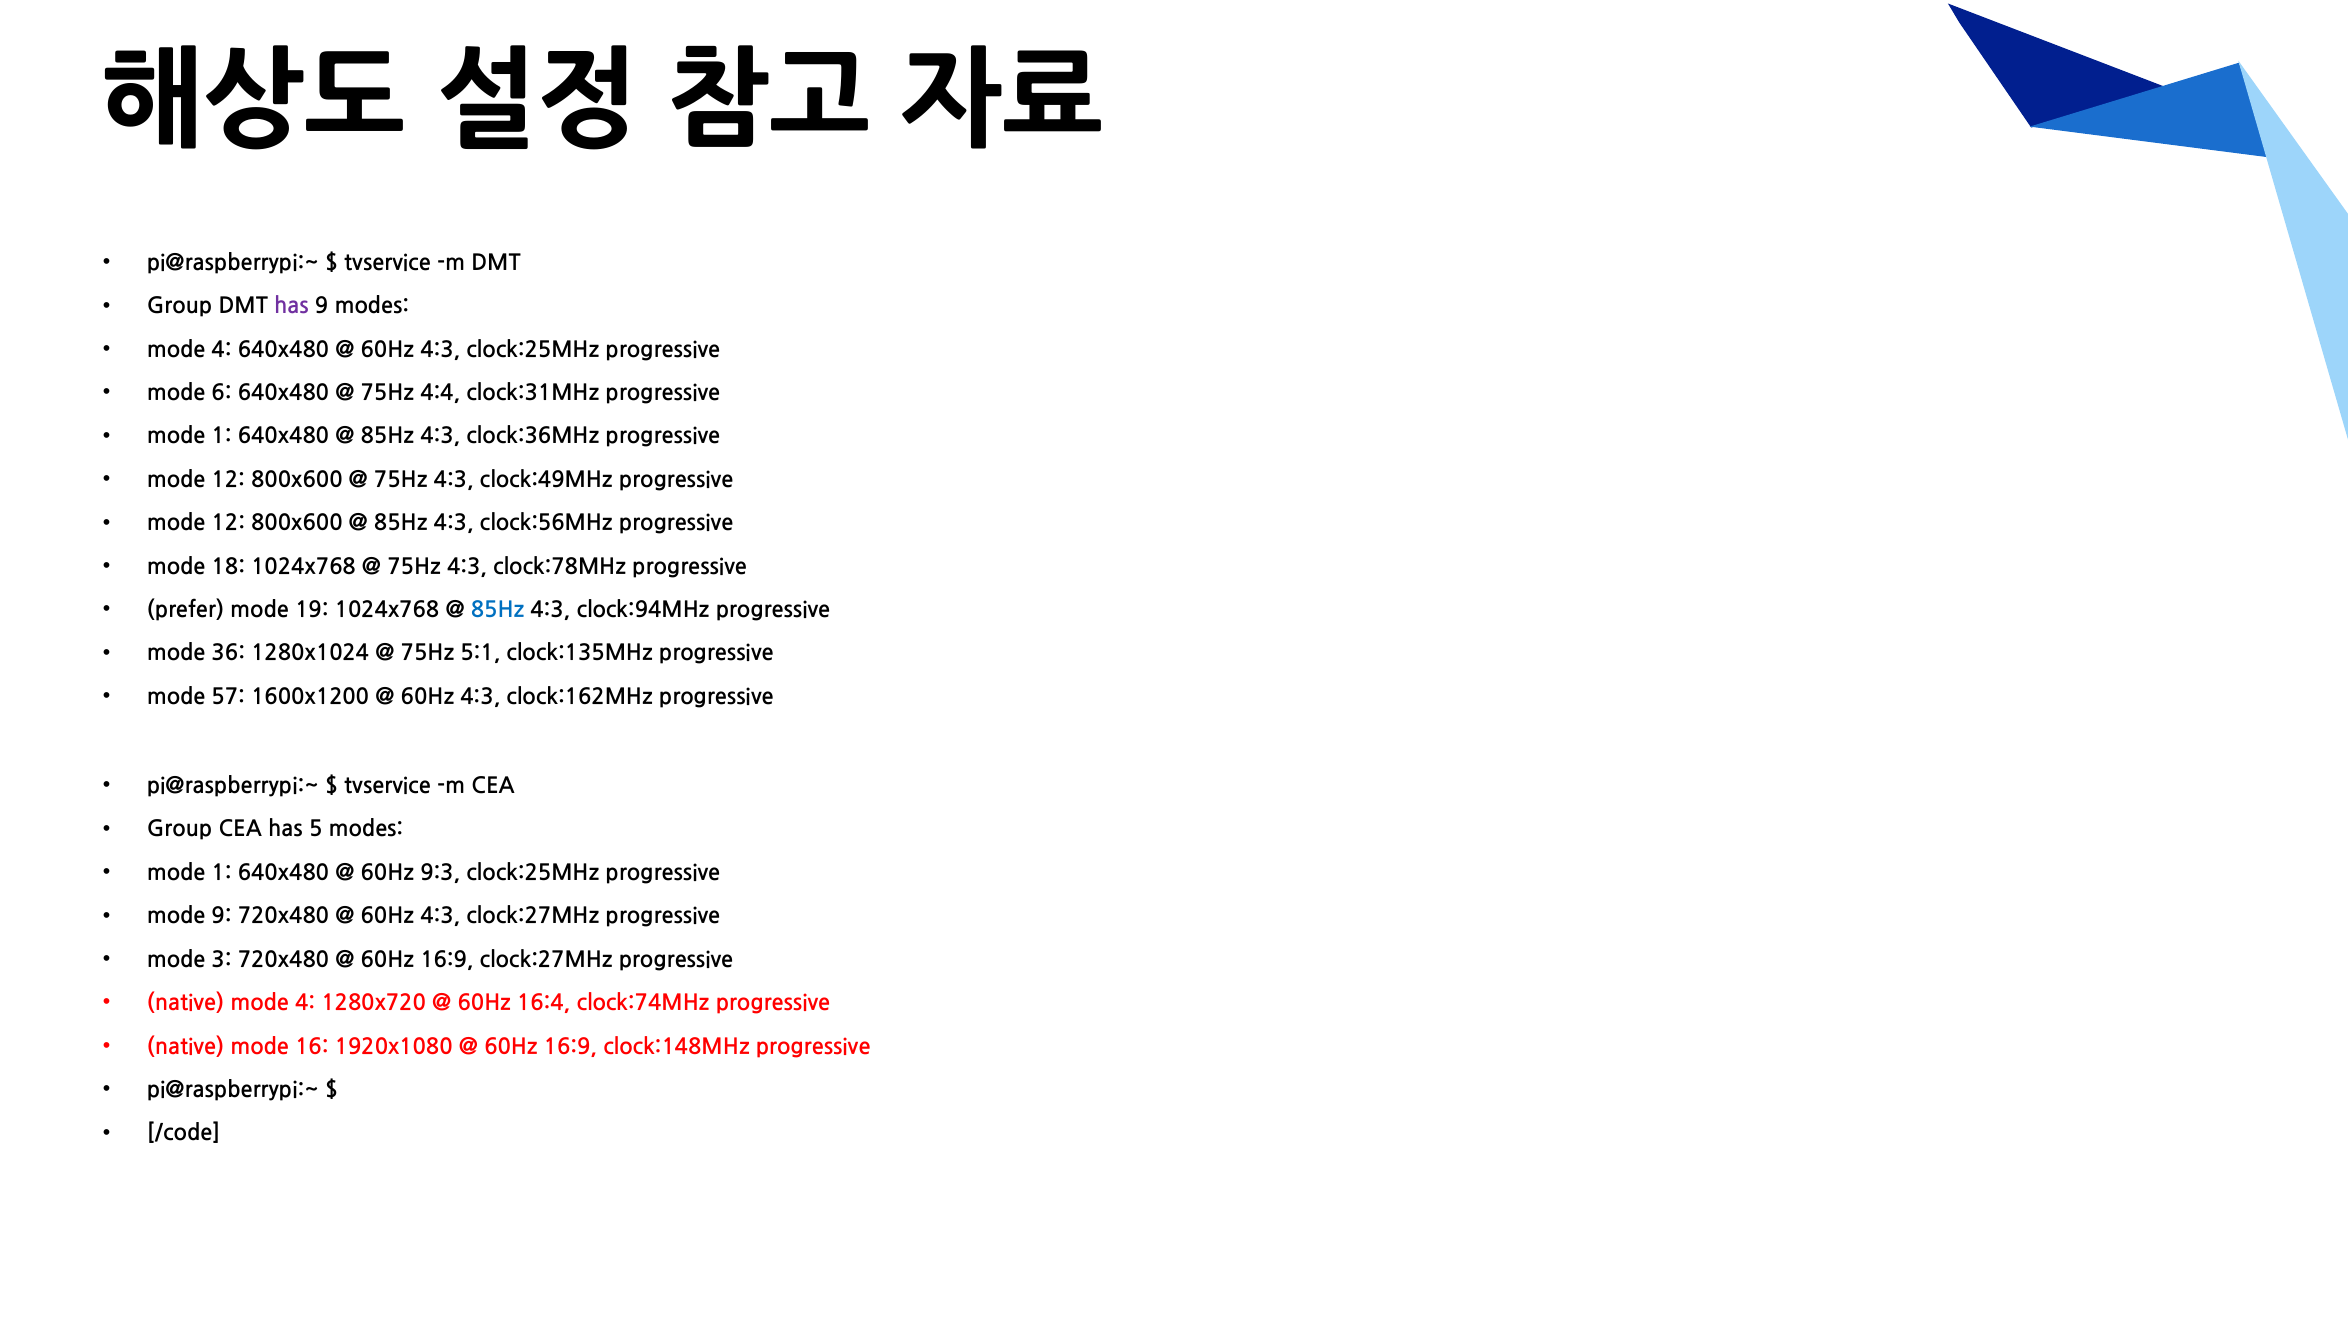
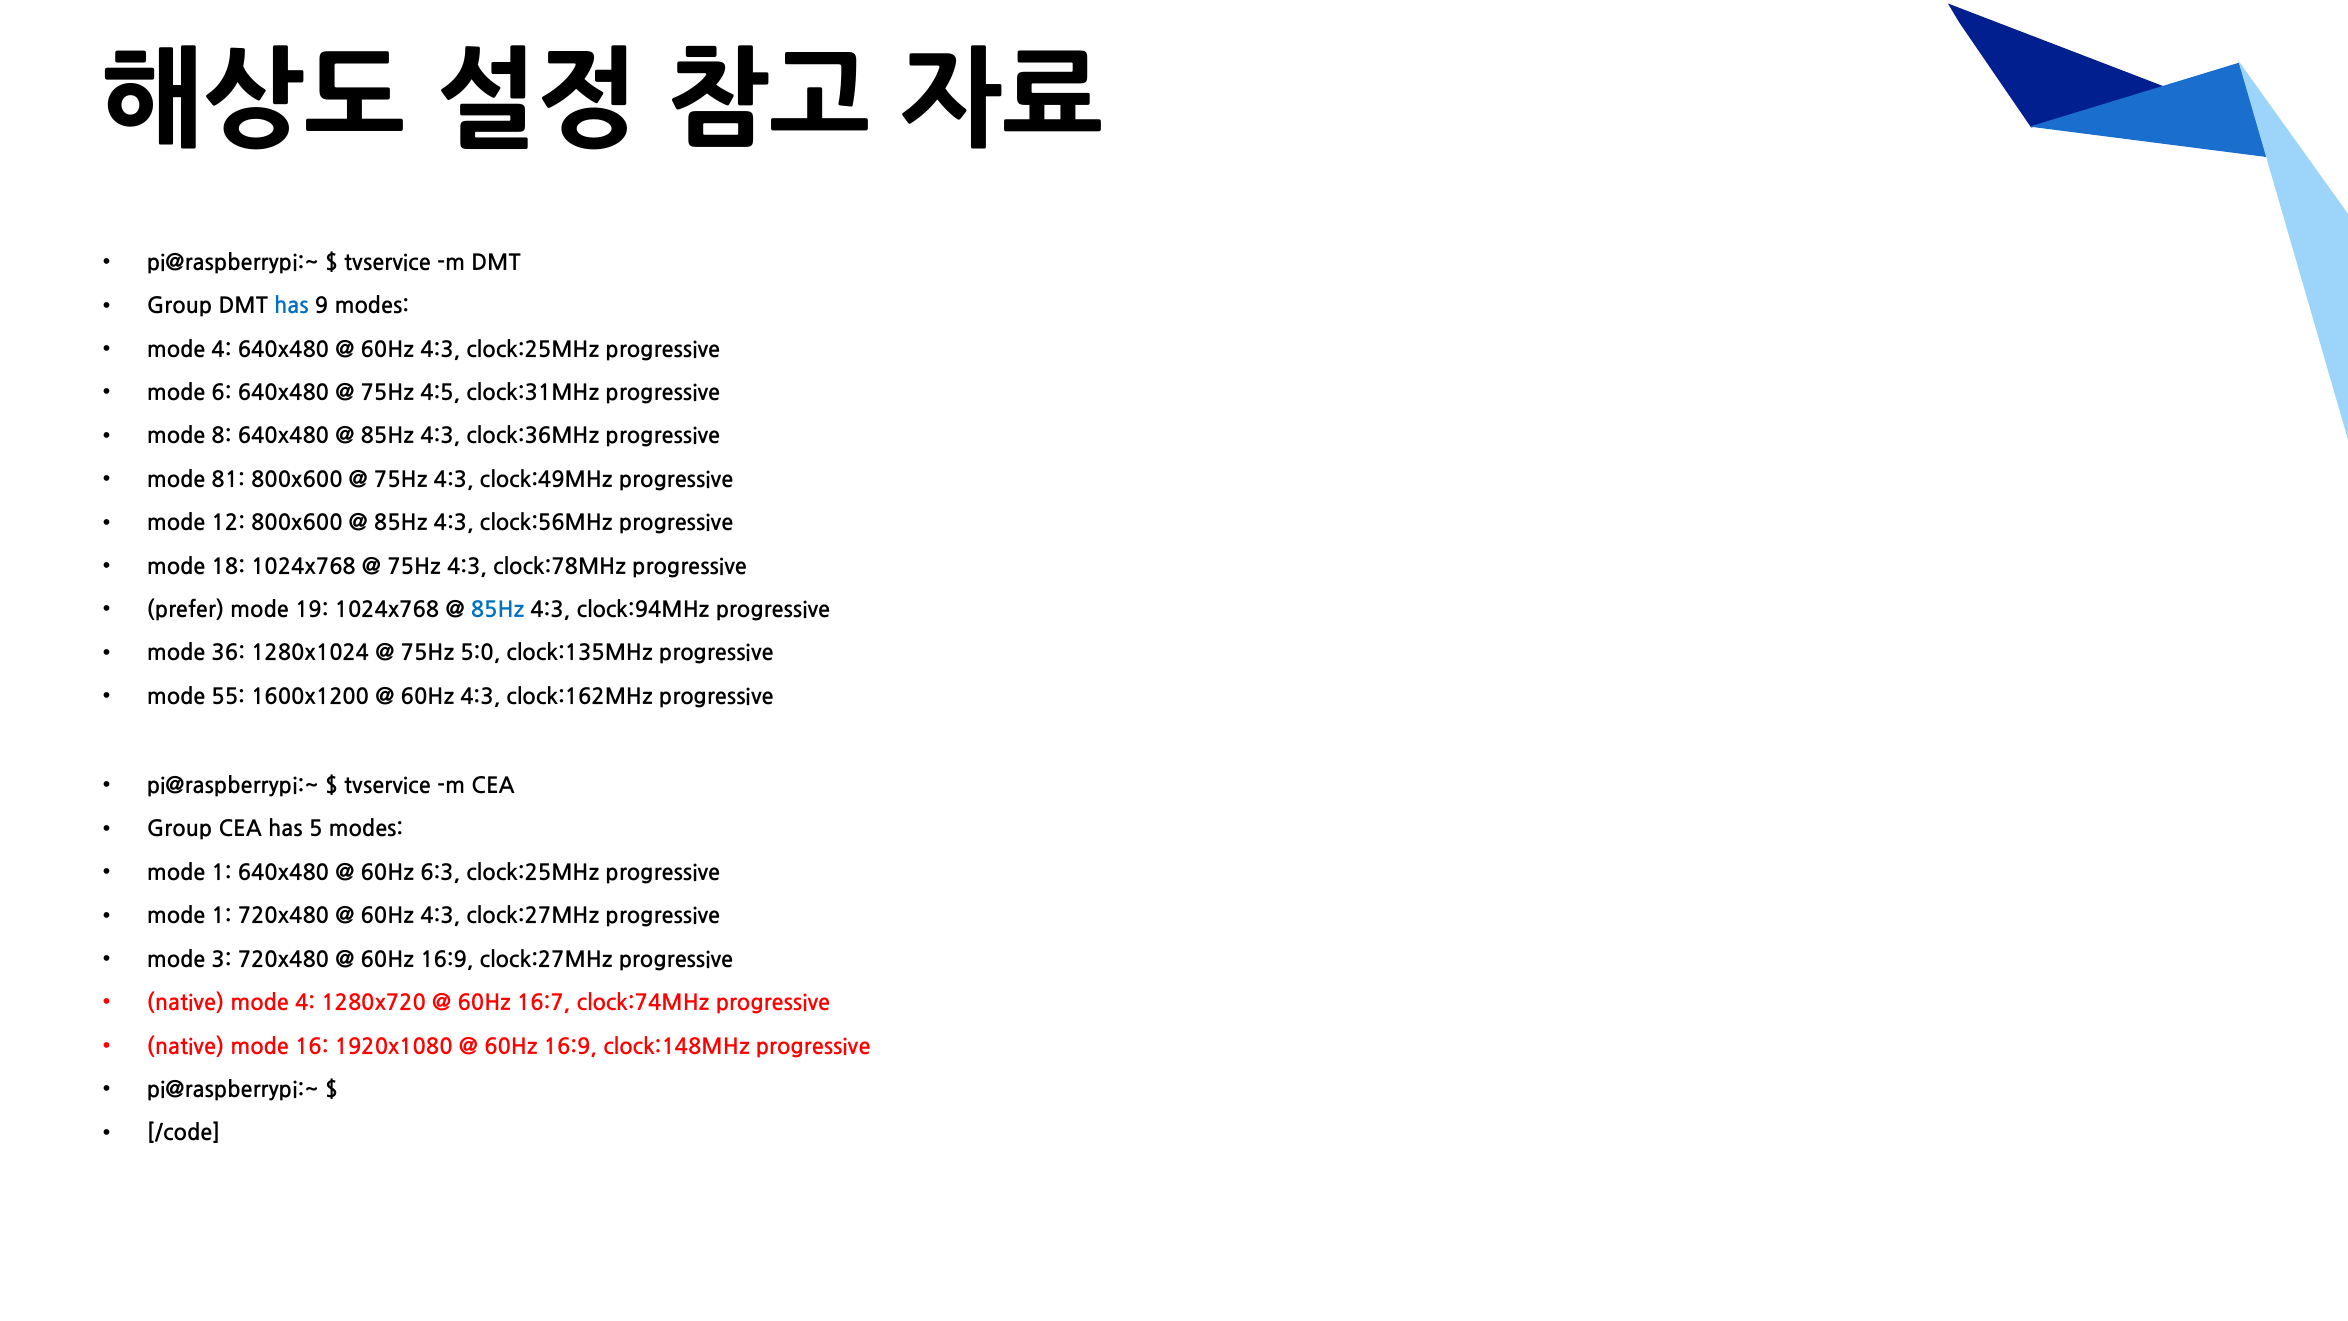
has colour: purple -> blue (291, 306)
4:4: 4:4 -> 4:5 (440, 393)
1: 1 -> 8 (222, 437)
12: 12 -> 81 (228, 480)
5:1: 5:1 -> 5:0 (480, 654)
57: 57 -> 55 (228, 697)
9:3: 9:3 -> 6:3 (440, 873)
9: 9 -> 1 (222, 916)
16:4: 16:4 -> 16:7 (544, 1003)
